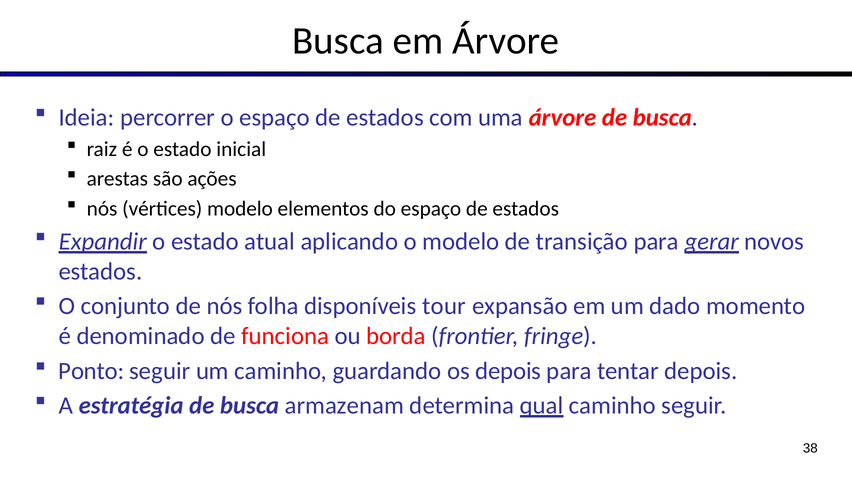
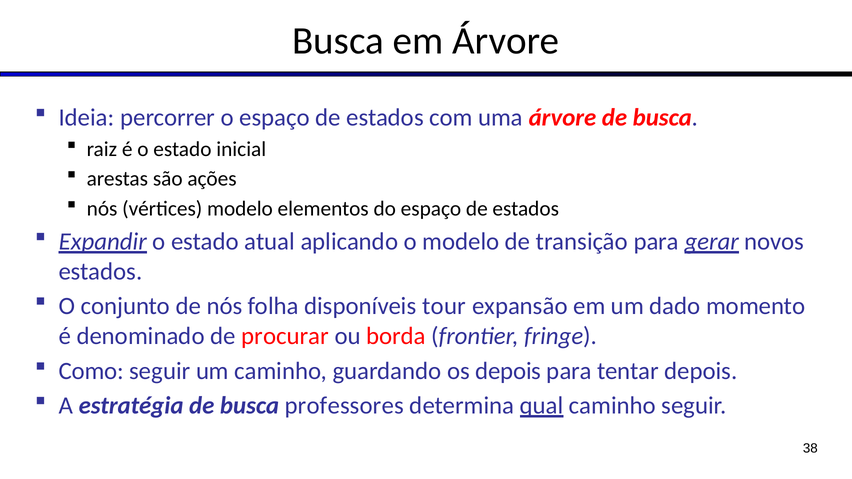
funciona: funciona -> procurar (285, 336)
Ponto: Ponto -> Como (91, 371)
armazenam: armazenam -> professores (344, 406)
